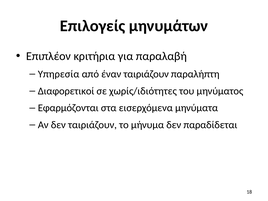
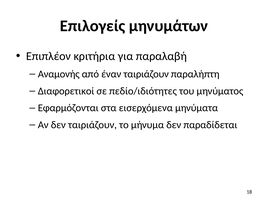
Υπηρεσία: Υπηρεσία -> Αναμονής (59, 74)
χωρίς/ιδιότητες: χωρίς/ιδιότητες -> πεδίο/ιδιότητες (143, 91)
